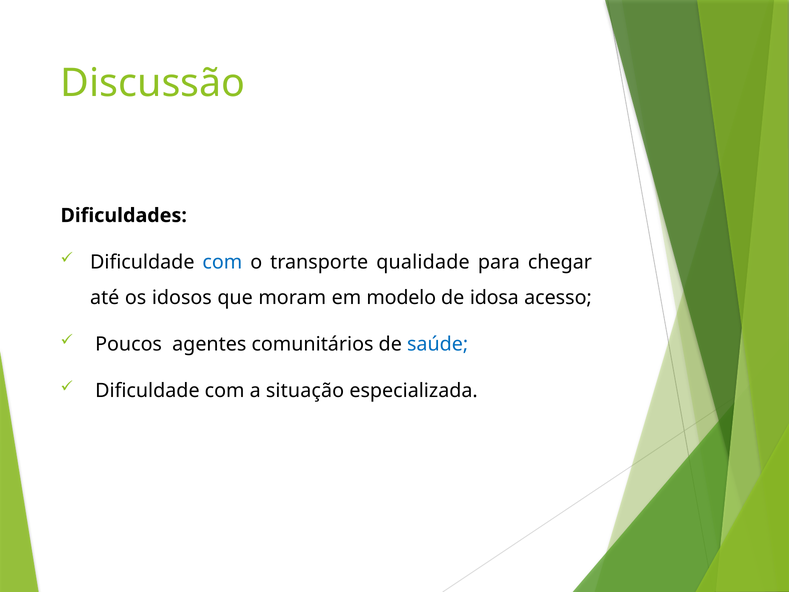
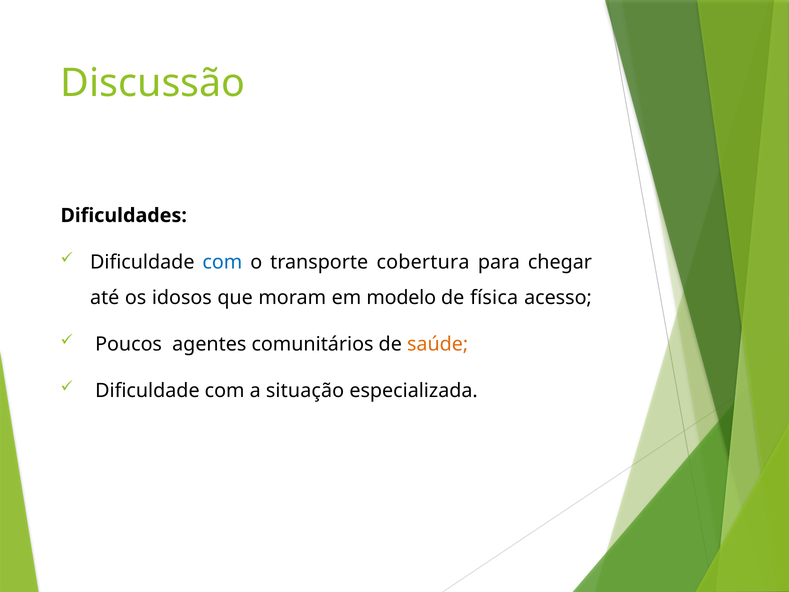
qualidade: qualidade -> cobertura (423, 262)
idosa: idosa -> física (494, 297)
saúde colour: blue -> orange (438, 344)
